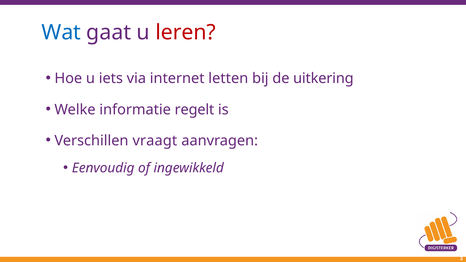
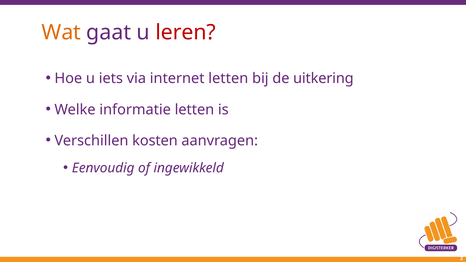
Wat colour: blue -> orange (61, 33)
informatie regelt: regelt -> letten (194, 110)
vraagt: vraagt -> kosten (155, 141)
